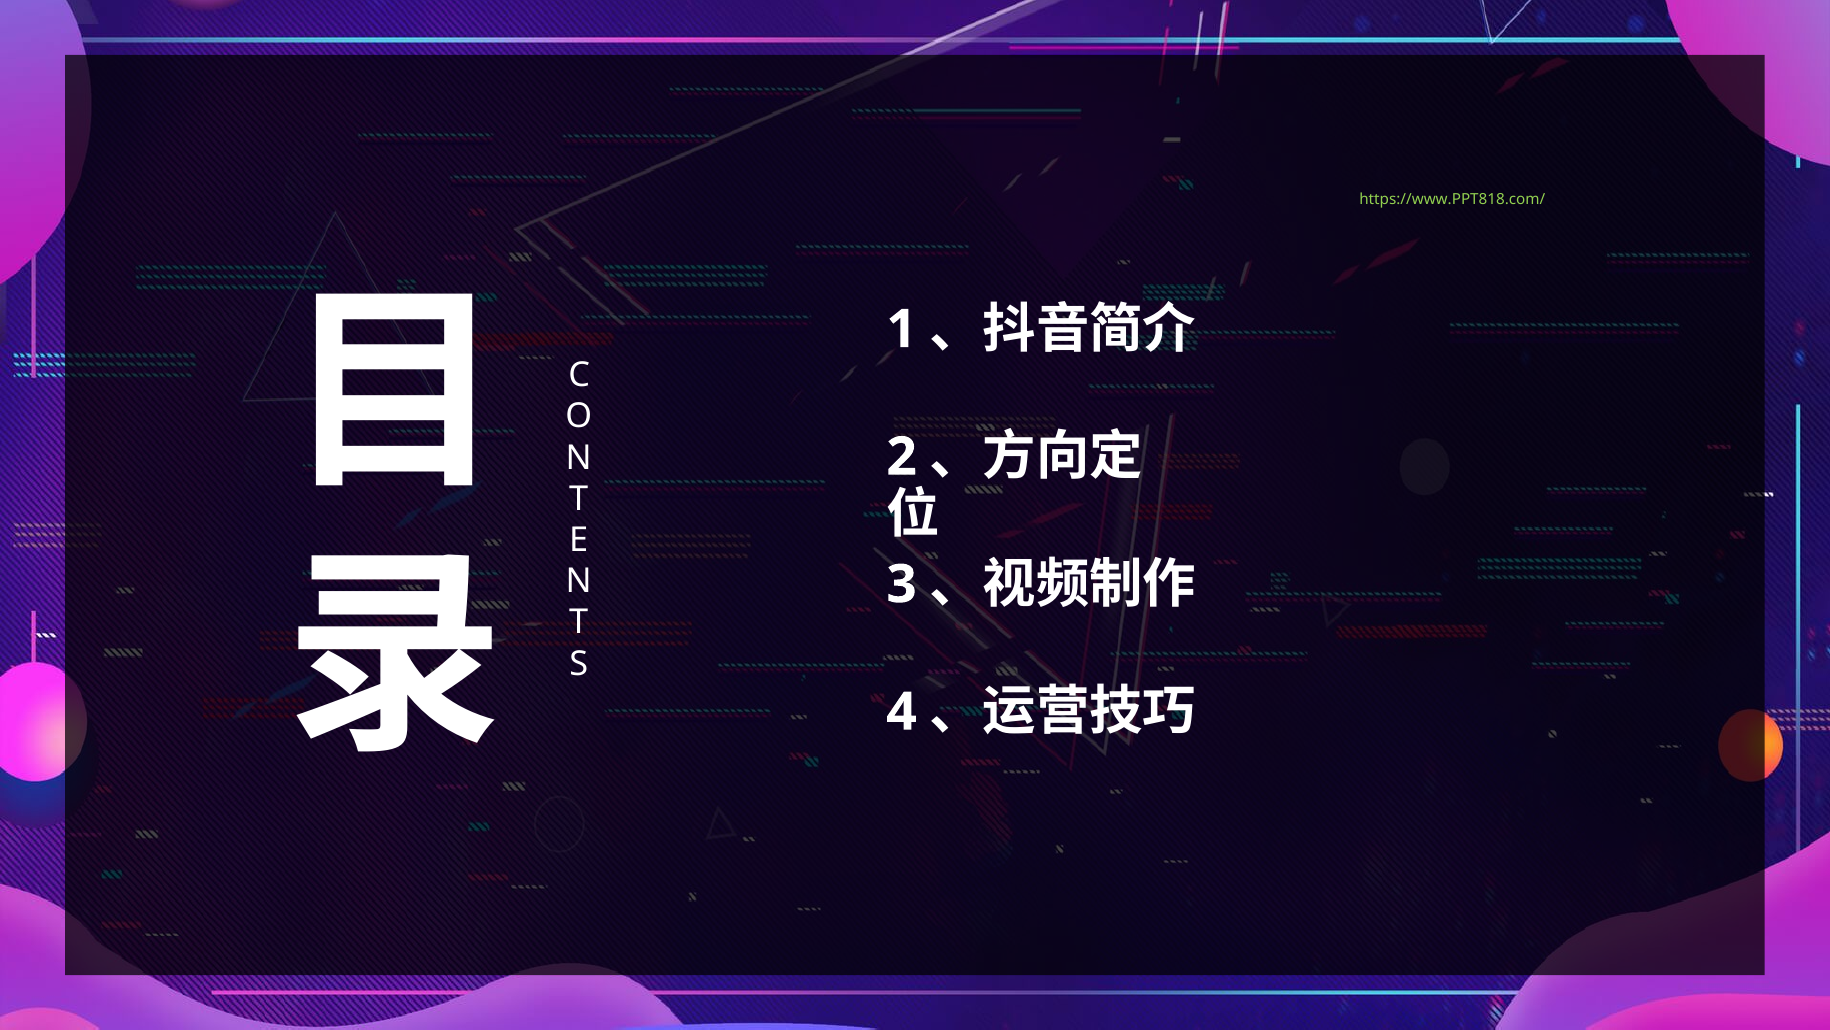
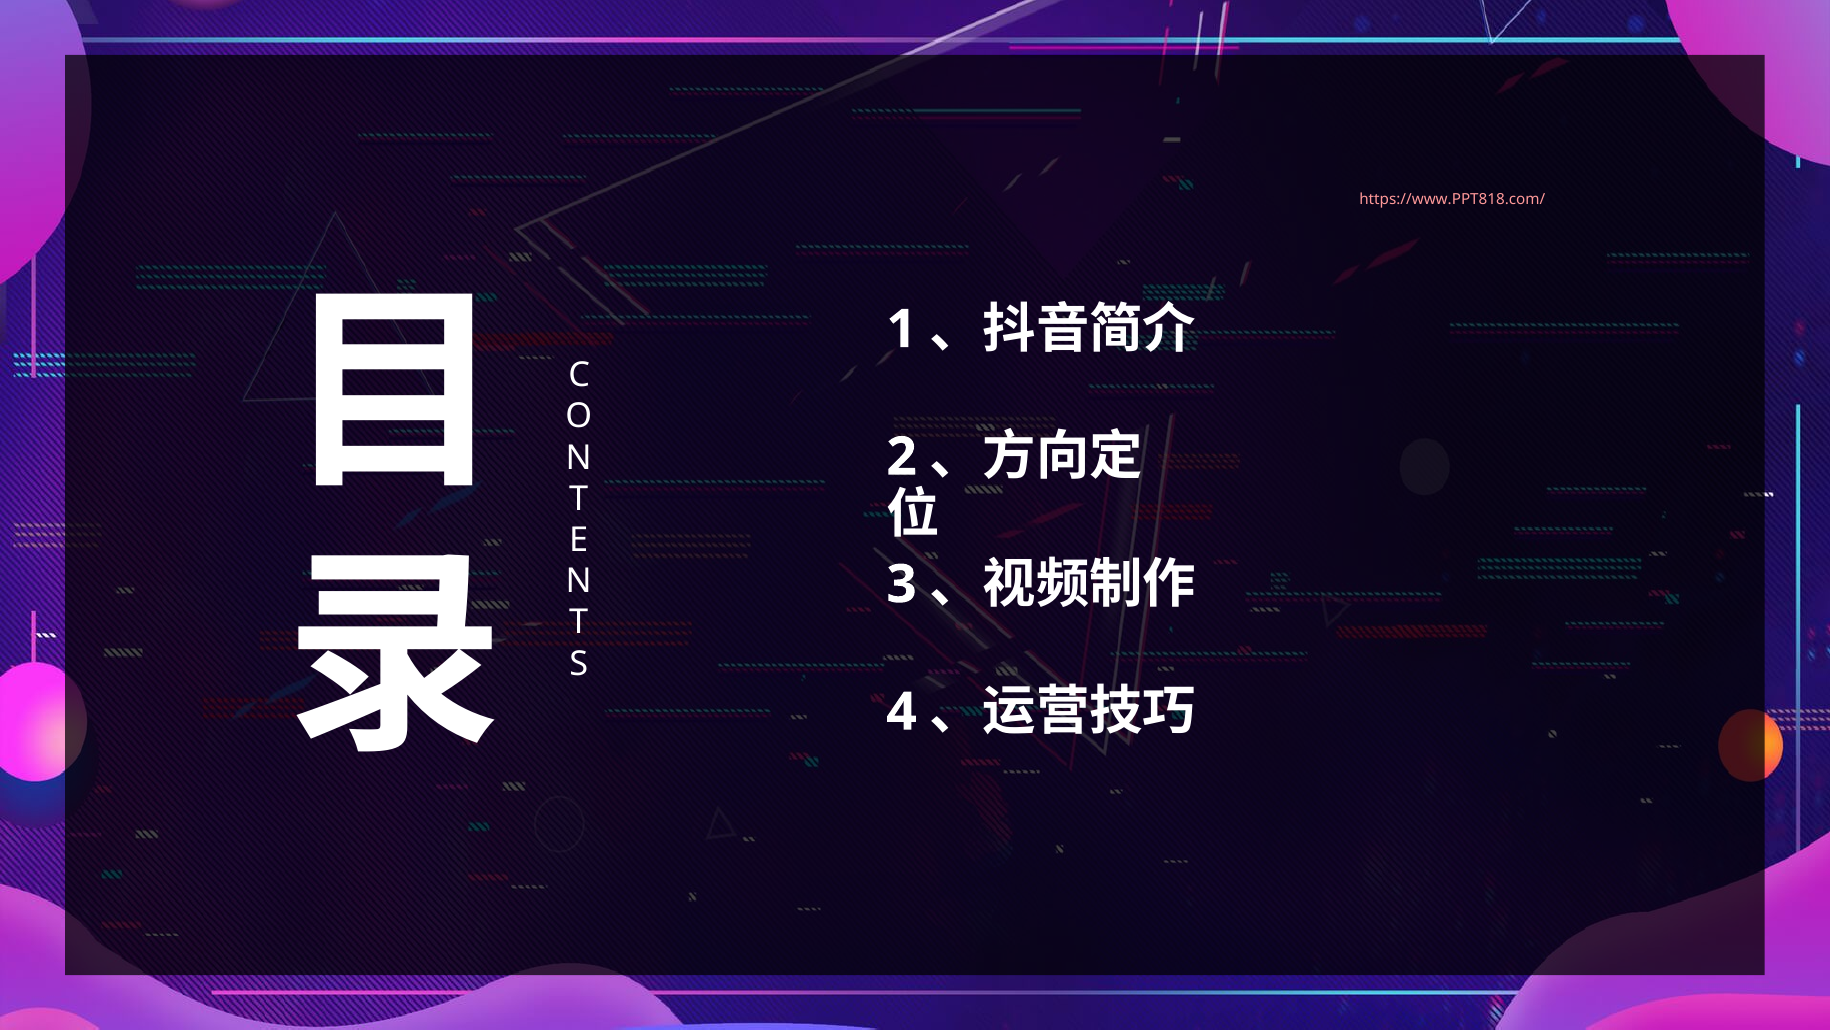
https://www.PPT818.com/ colour: light green -> pink (1452, 199)
